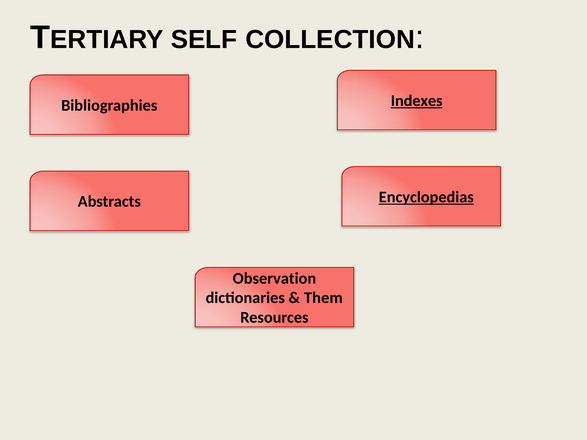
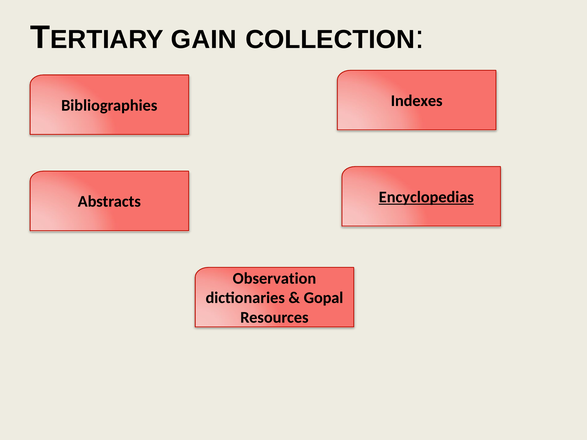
SELF: SELF -> GAIN (204, 40)
Indexes underline: present -> none (417, 101)
Them: Them -> Gopal (323, 298)
